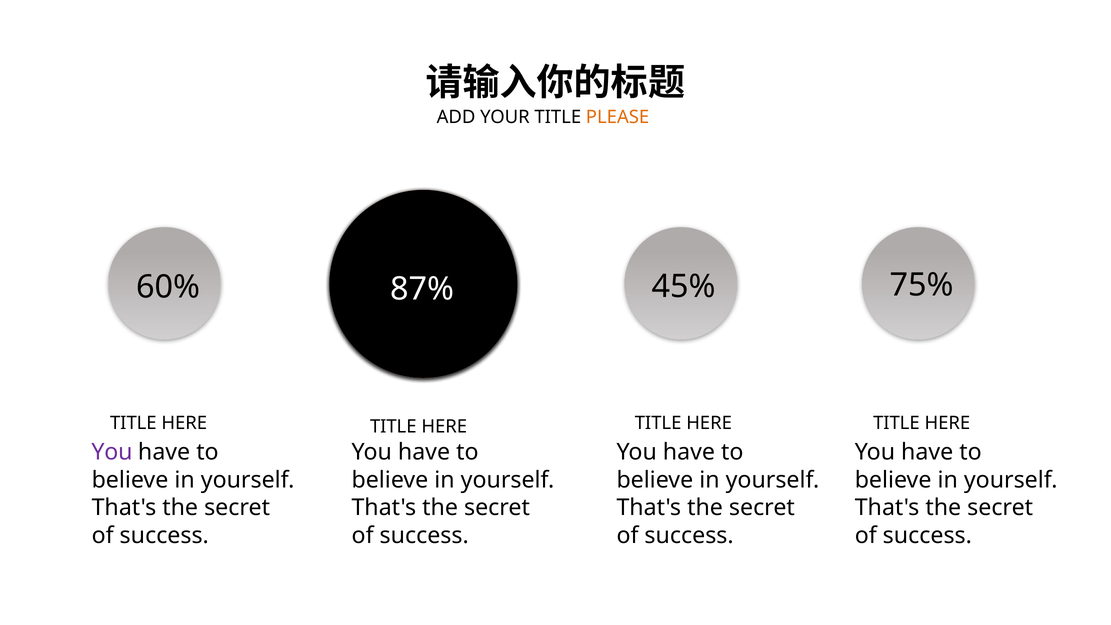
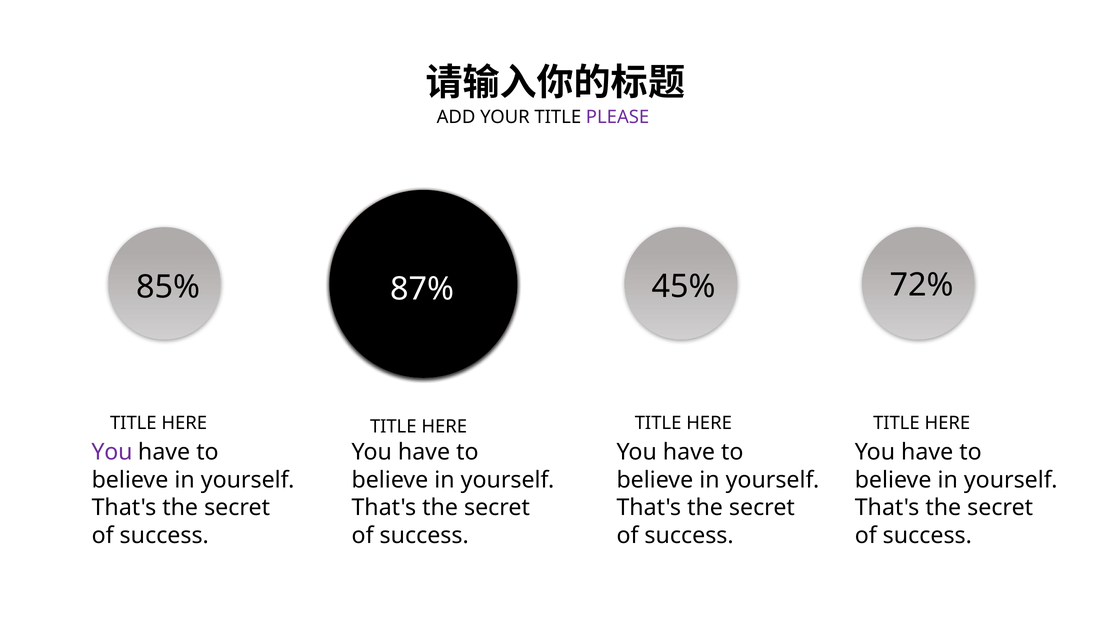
PLEASE colour: orange -> purple (618, 117)
60%: 60% -> 85% (168, 287)
75%: 75% -> 72% (922, 285)
